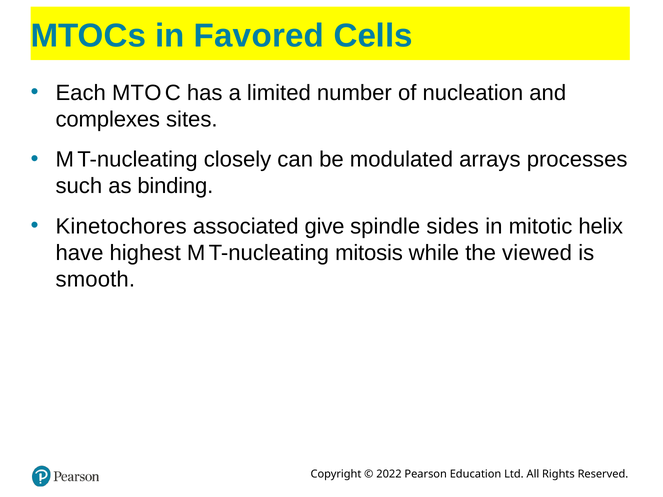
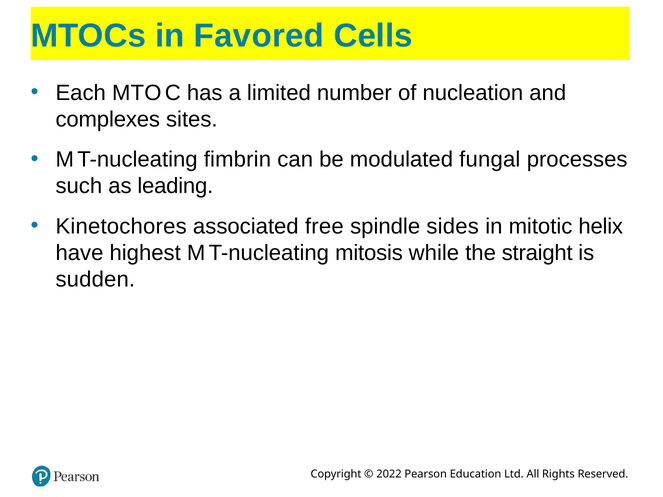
closely: closely -> fimbrin (237, 160)
arrays: arrays -> fungal (490, 160)
binding: binding -> leading (175, 186)
give: give -> free (324, 227)
viewed: viewed -> straight (537, 253)
smooth: smooth -> sudden (95, 280)
